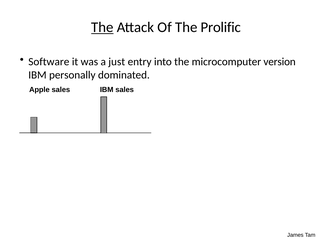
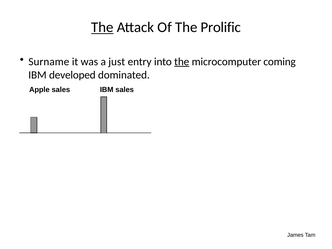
Software: Software -> Surname (49, 62)
the underline: none -> present (182, 62)
version: version -> coming (280, 62)
personally: personally -> developed (72, 75)
